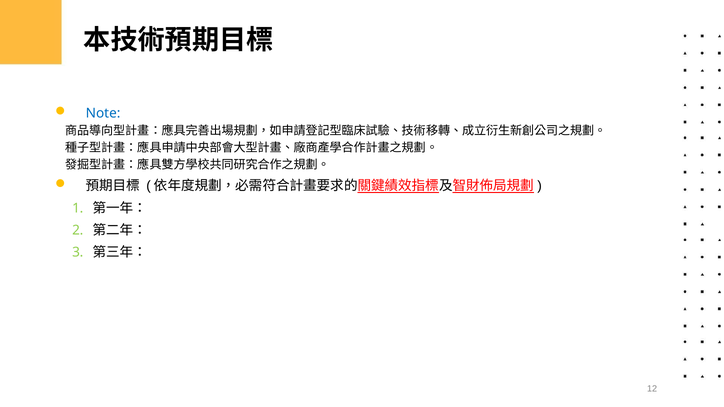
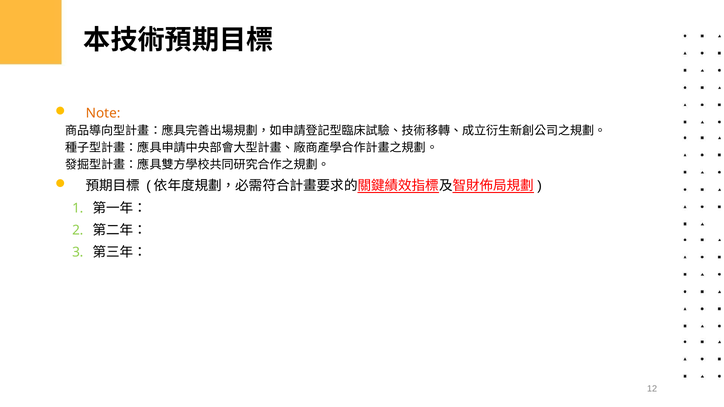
Note colour: blue -> orange (103, 113)
